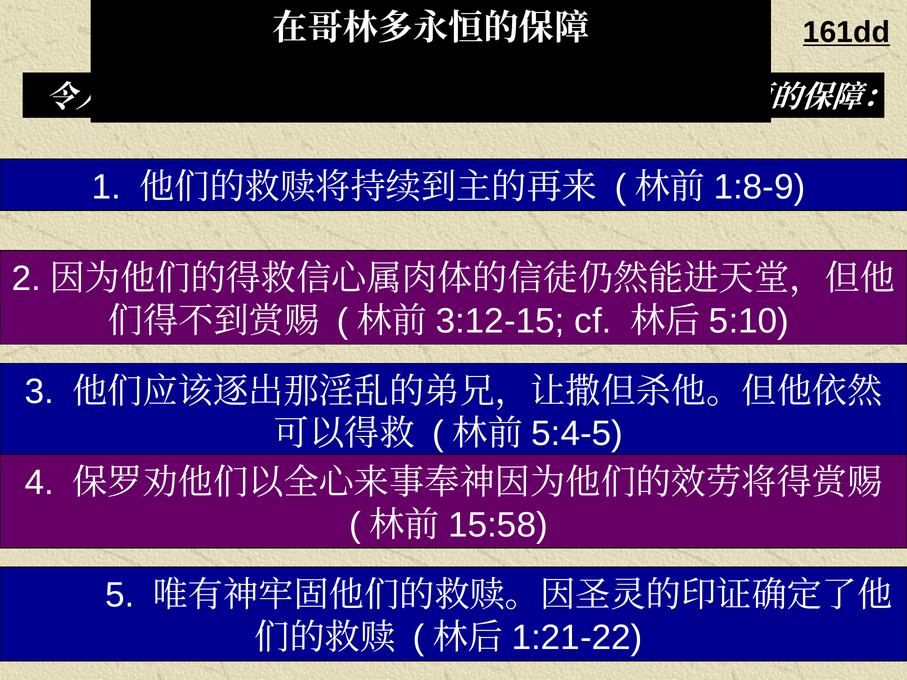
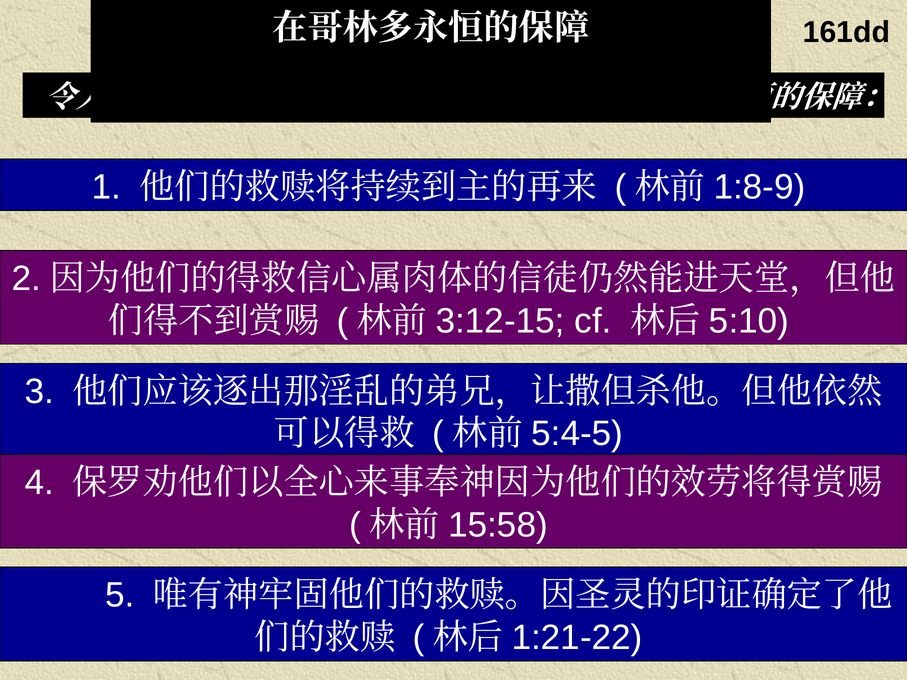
161dd underline: present -> none (847, 32)
